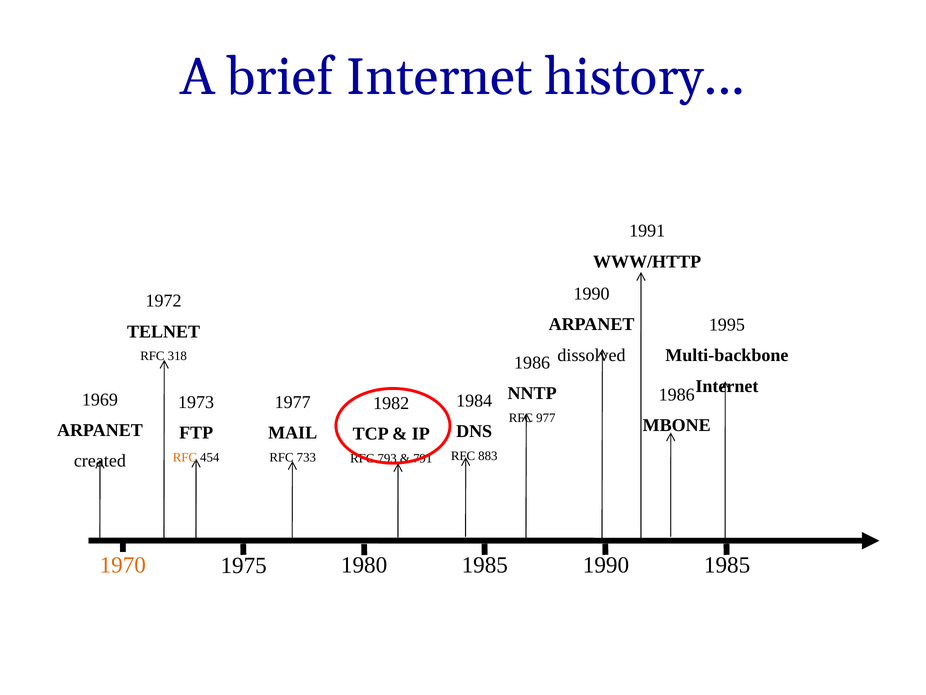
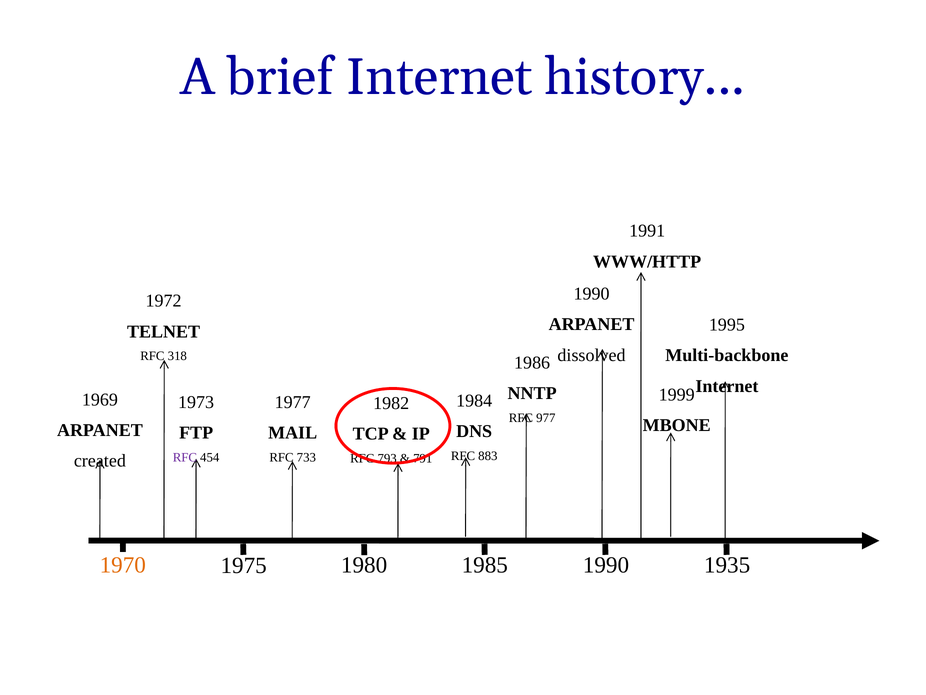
1986: 1986 -> 1999 (677, 394)
RFC colour: orange -> purple (185, 457)
1990 1985: 1985 -> 1935 (727, 565)
